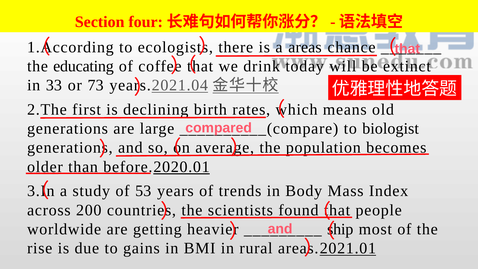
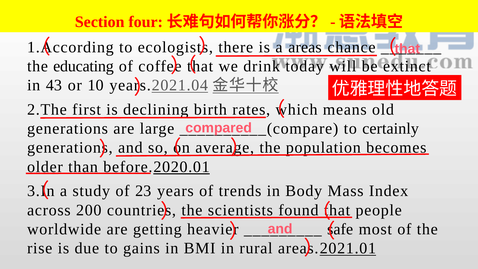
33: 33 -> 43 (54, 85)
73: 73 -> 10 (96, 85)
biologist: biologist -> certainly (391, 129)
53: 53 -> 23 (143, 191)
ship: ship -> safe (340, 229)
